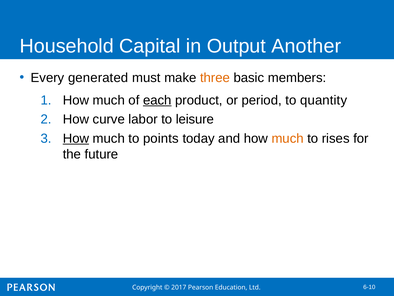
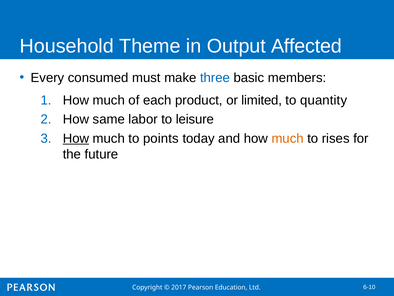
Capital: Capital -> Theme (150, 46)
Another: Another -> Affected (306, 46)
generated: generated -> consumed (98, 78)
three colour: orange -> blue (215, 78)
each underline: present -> none (157, 100)
period: period -> limited (262, 100)
curve: curve -> same (109, 119)
